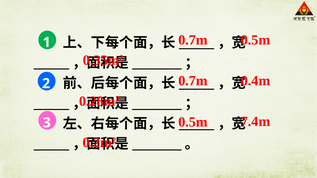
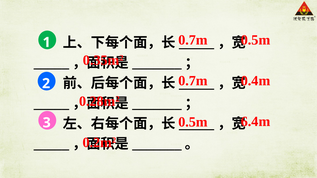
7.4m: 7.4m -> 6.4m (256, 122)
